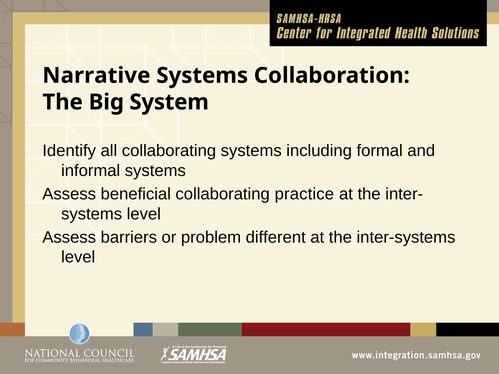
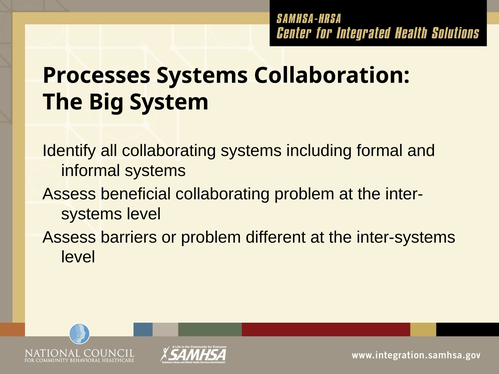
Narrative: Narrative -> Processes (97, 76)
collaborating practice: practice -> problem (304, 194)
